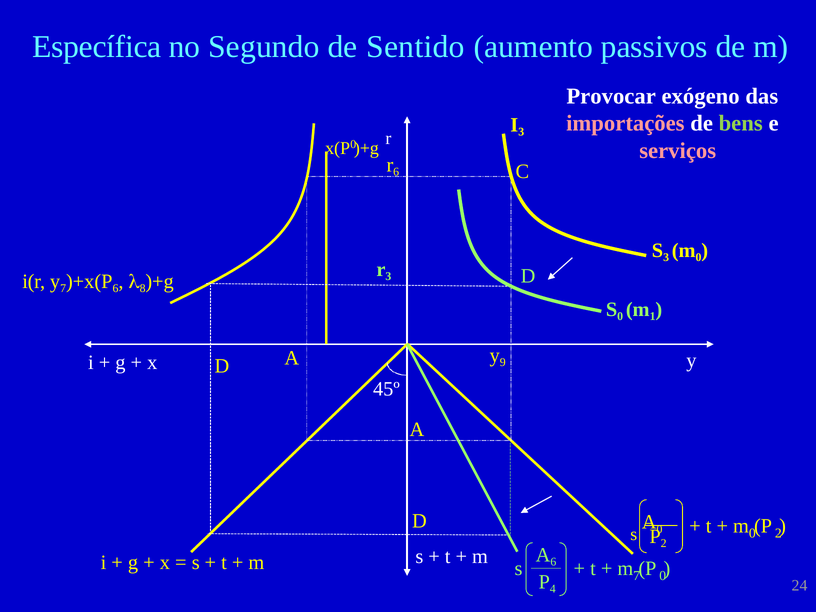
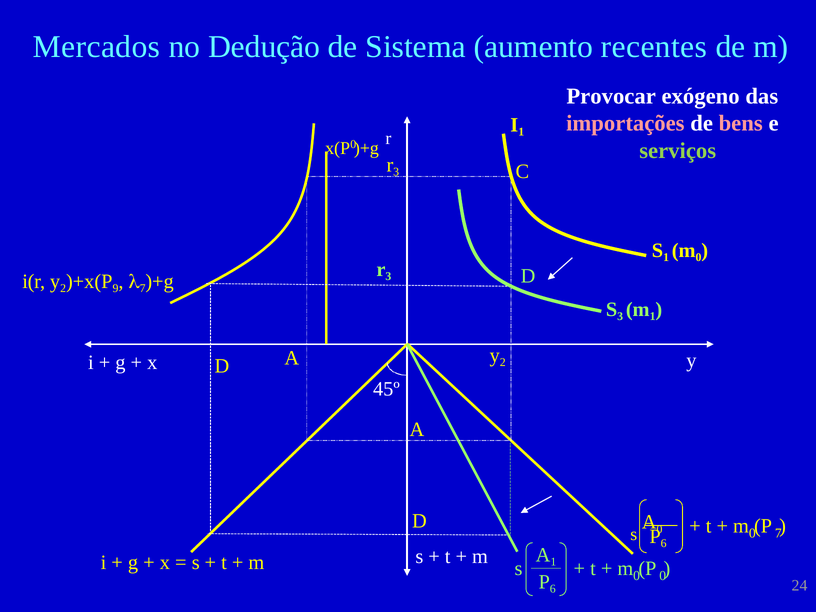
Específica: Específica -> Mercados (97, 47)
Segundo: Segundo -> Dedução (264, 47)
Sentido: Sentido -> Sistema (416, 47)
passivos: passivos -> recentes (654, 47)
bens colour: light green -> pink (741, 123)
I 3: 3 -> 1 (521, 132)
serviços colour: pink -> light green (678, 151)
6: 6 -> 3 (396, 172)
S 3: 3 -> 1 (666, 258)
i(r y 7: 7 -> 2 (63, 289)
6: 6 -> 9 (116, 289)
8: 8 -> 7 (143, 289)
S 0: 0 -> 3 (620, 316)
9: 9 -> 2 (503, 362)
0 2: 2 -> 7 (778, 533)
2: 2 -> 6 (664, 543)
A 6: 6 -> 1 (553, 562)
s 7: 7 -> 0 (637, 576)
4: 4 -> 6 (553, 589)
